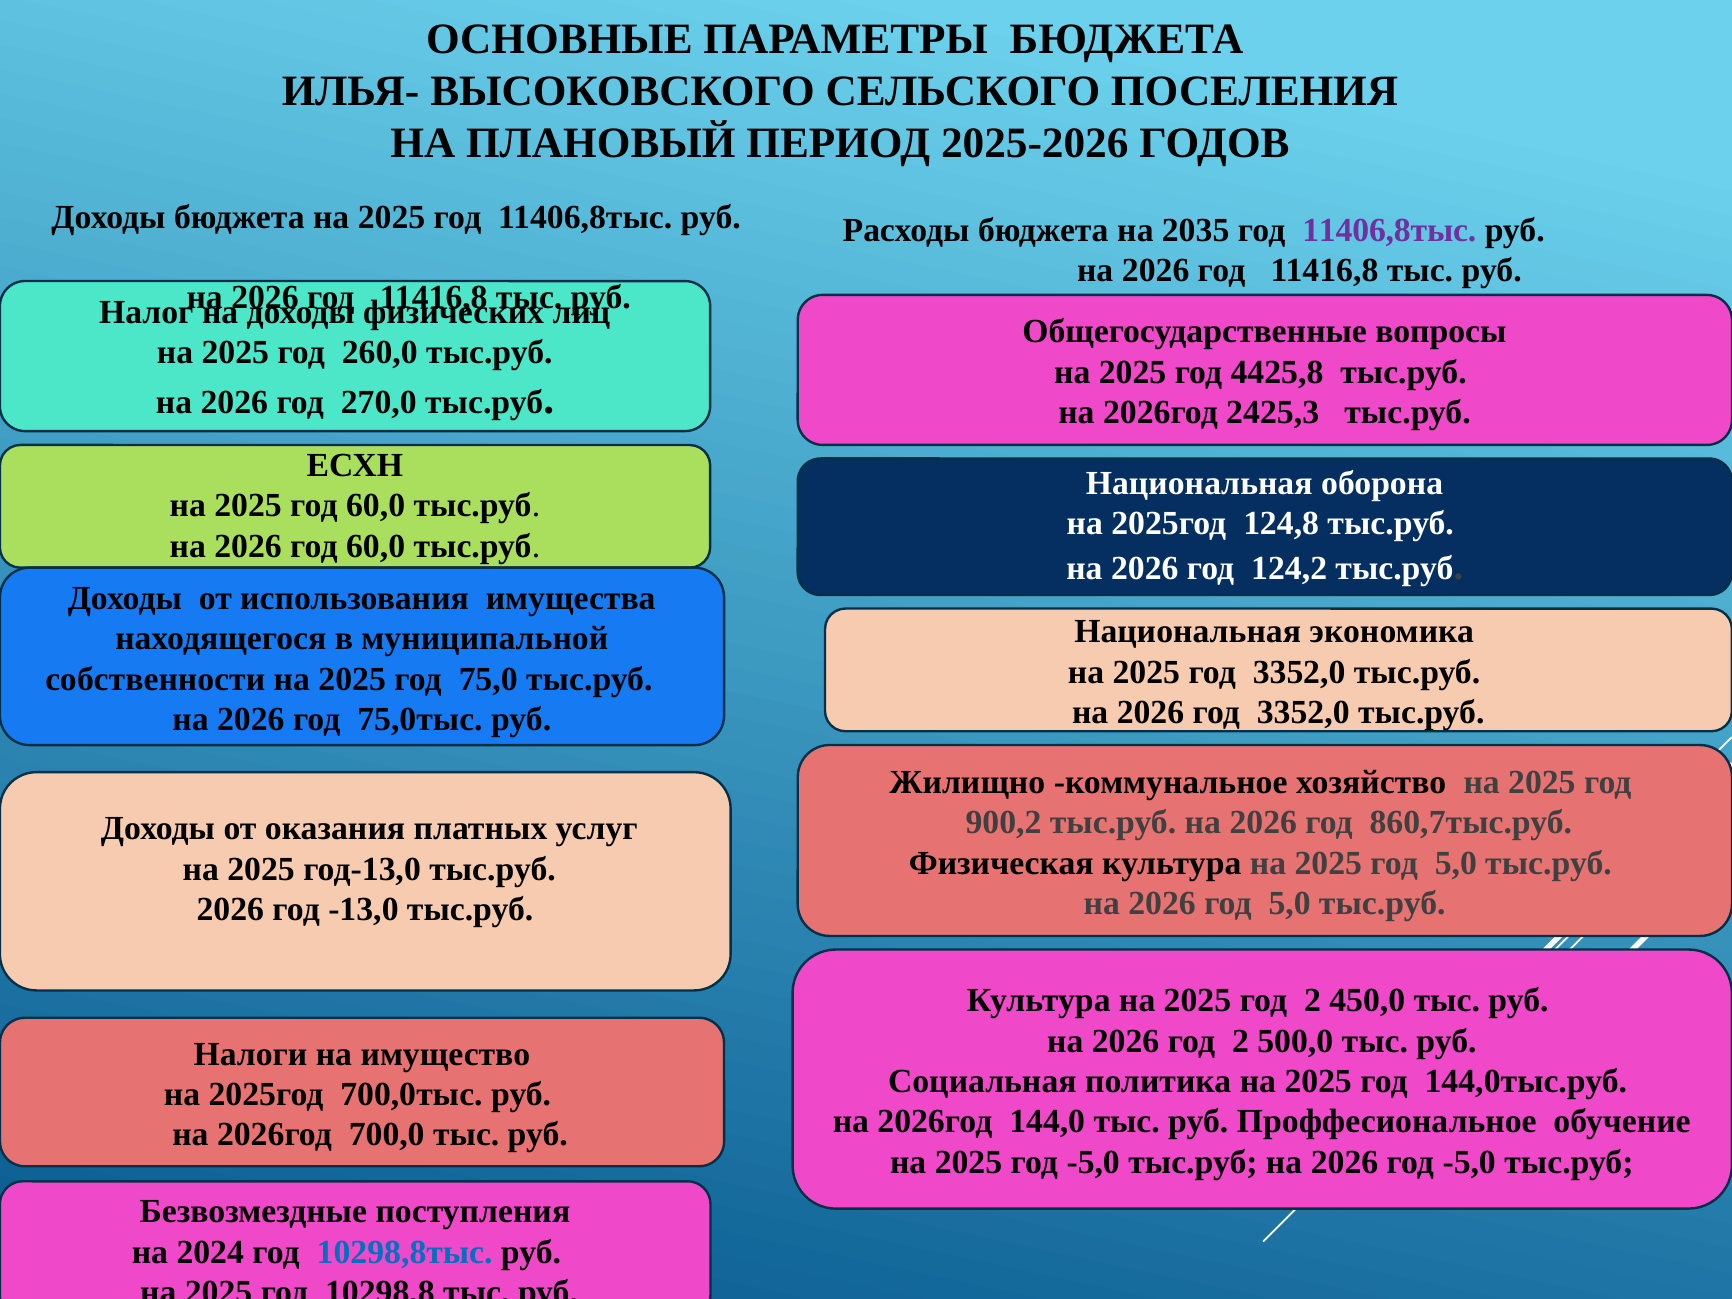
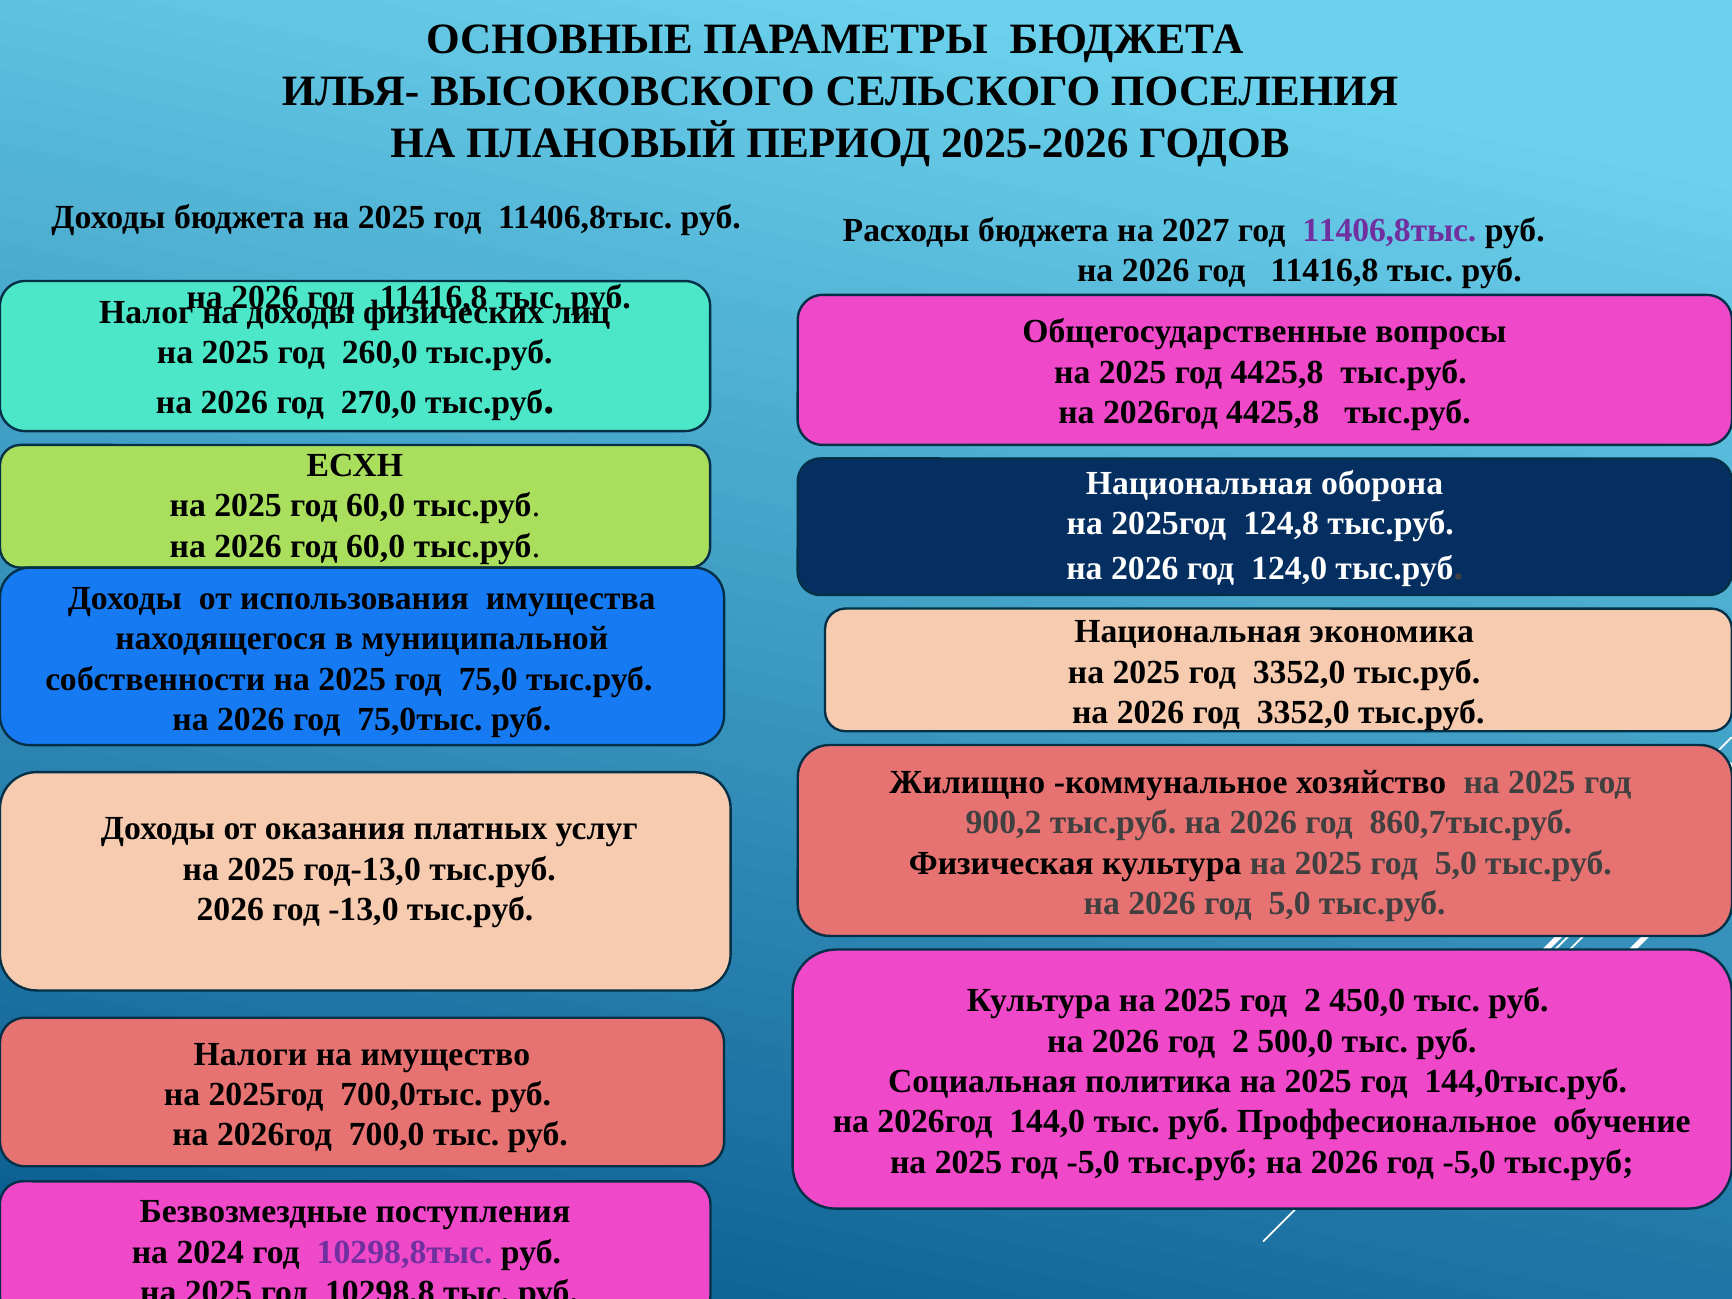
2035: 2035 -> 2027 (1196, 230)
2026год 2425,3: 2425,3 -> 4425,8 (1273, 413)
124,2: 124,2 -> 124,0 (1289, 569)
10298,8тыс colour: blue -> purple (405, 1252)
